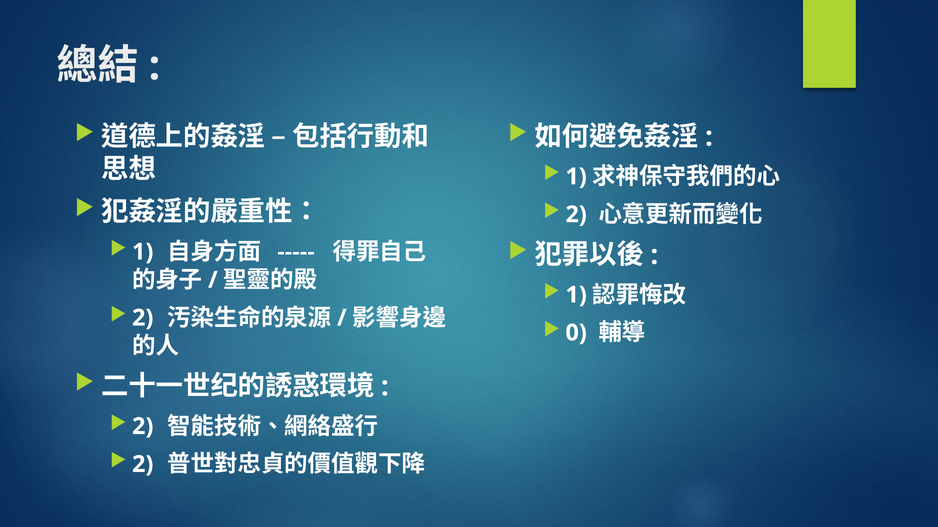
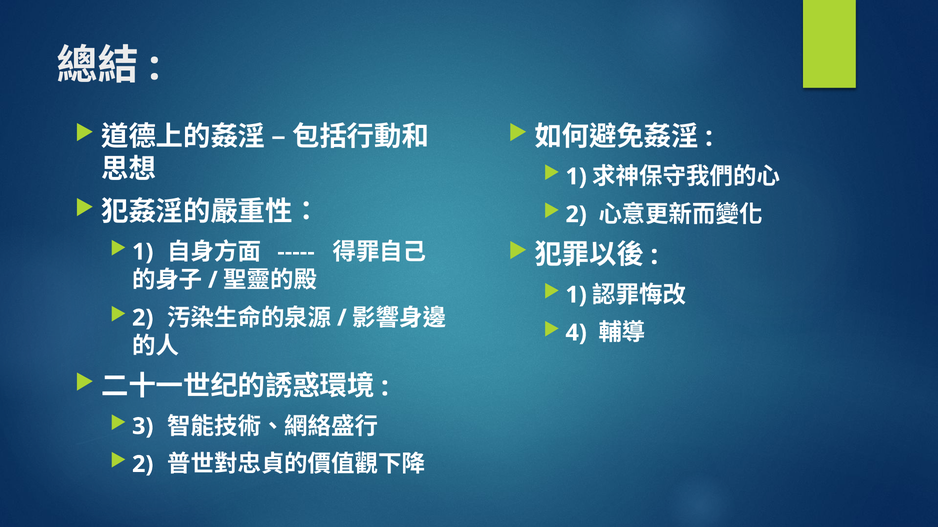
0: 0 -> 4 (576, 333)
2: 2 -> 3 (143, 427)
